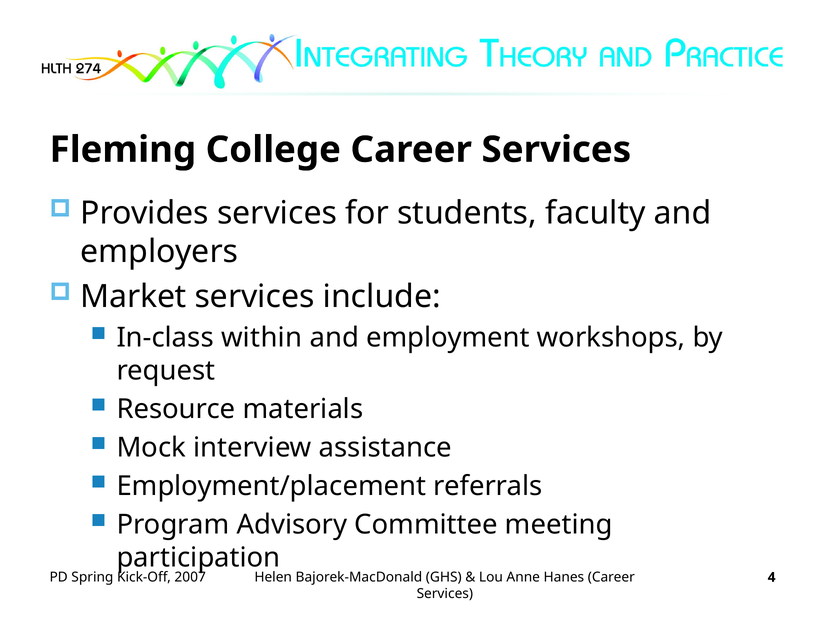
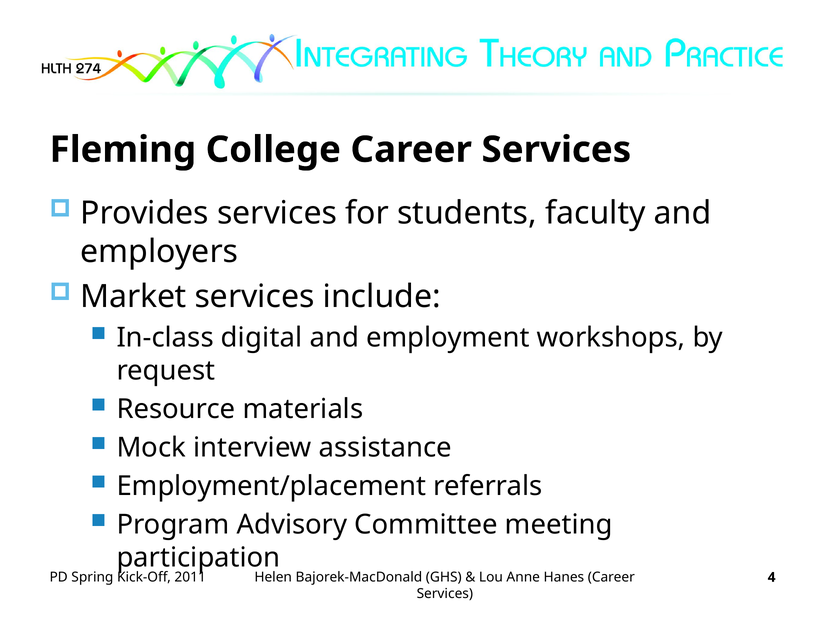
within: within -> digital (262, 338)
2007: 2007 -> 2011 (190, 577)
